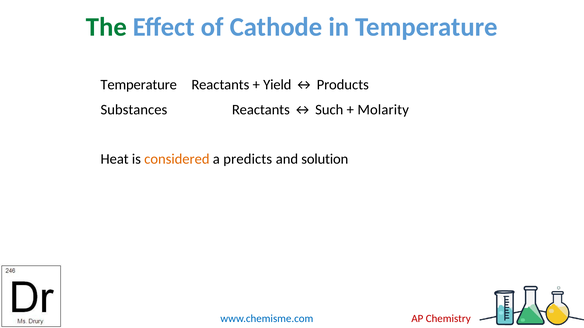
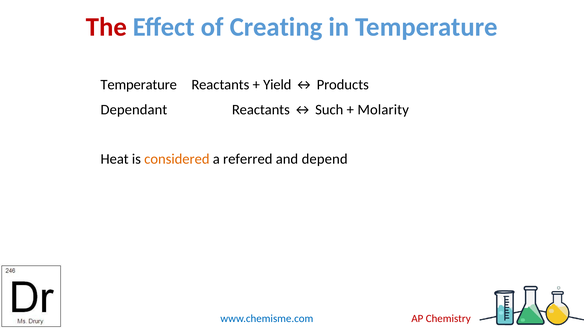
The colour: green -> red (106, 27)
Cathode: Cathode -> Creating (276, 27)
Substances: Substances -> Dependant (134, 110)
predicts: predicts -> referred (248, 159)
solution: solution -> depend (325, 159)
